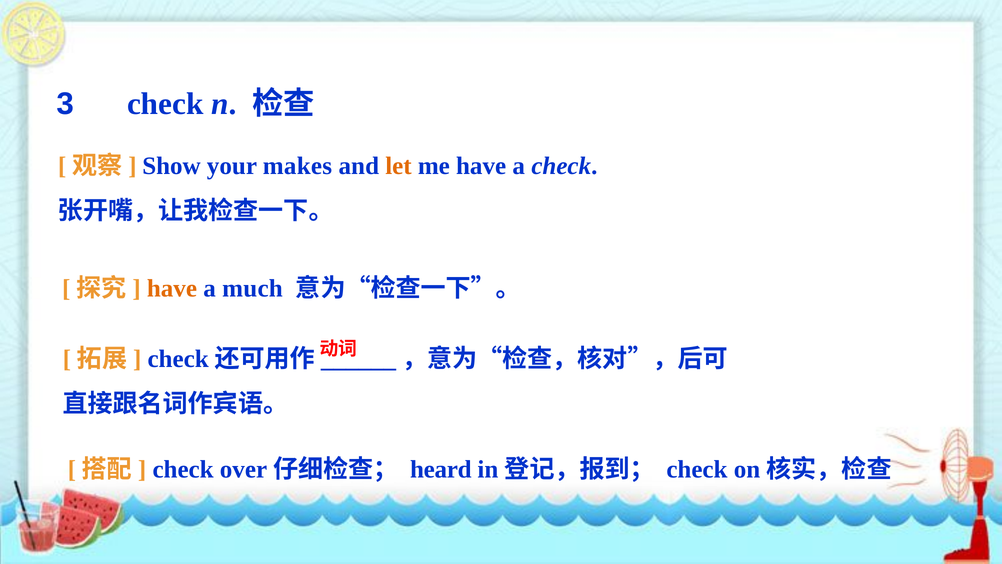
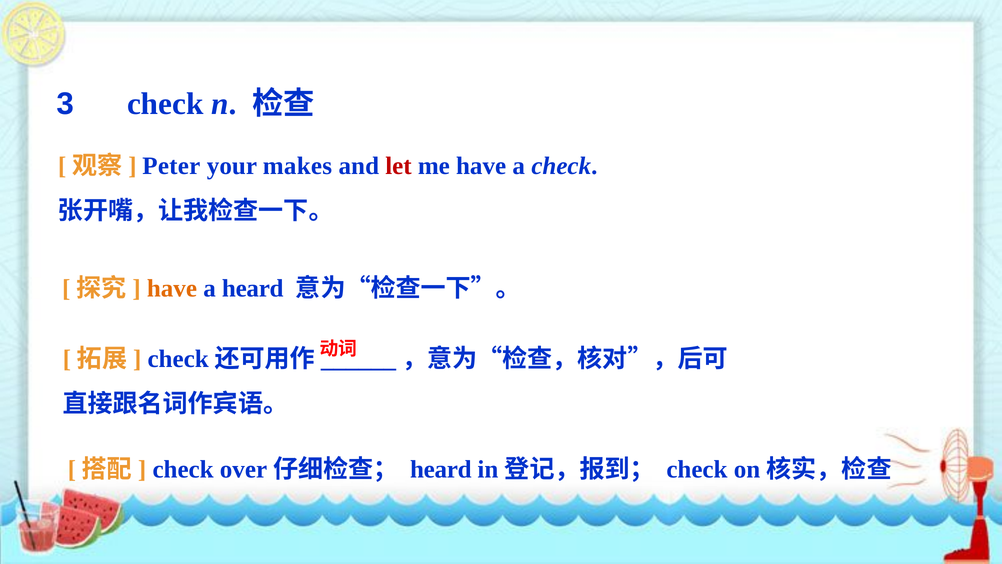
Show: Show -> Peter (171, 166)
let colour: orange -> red (398, 166)
a much: much -> heard (253, 288)
